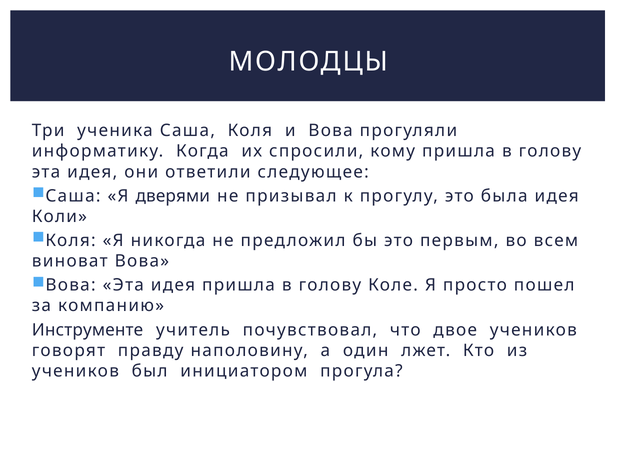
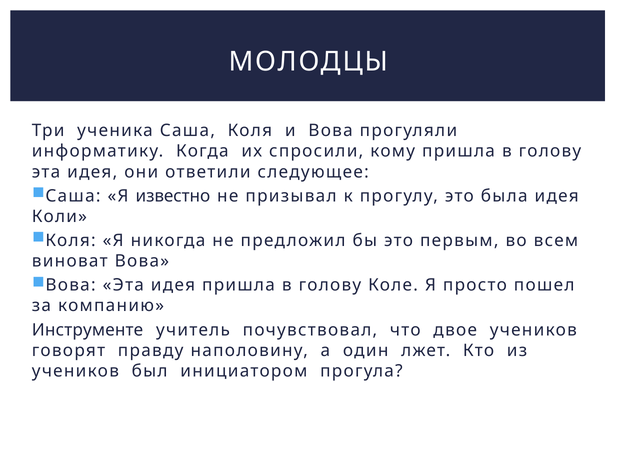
дверями: дверями -> известно (173, 196)
